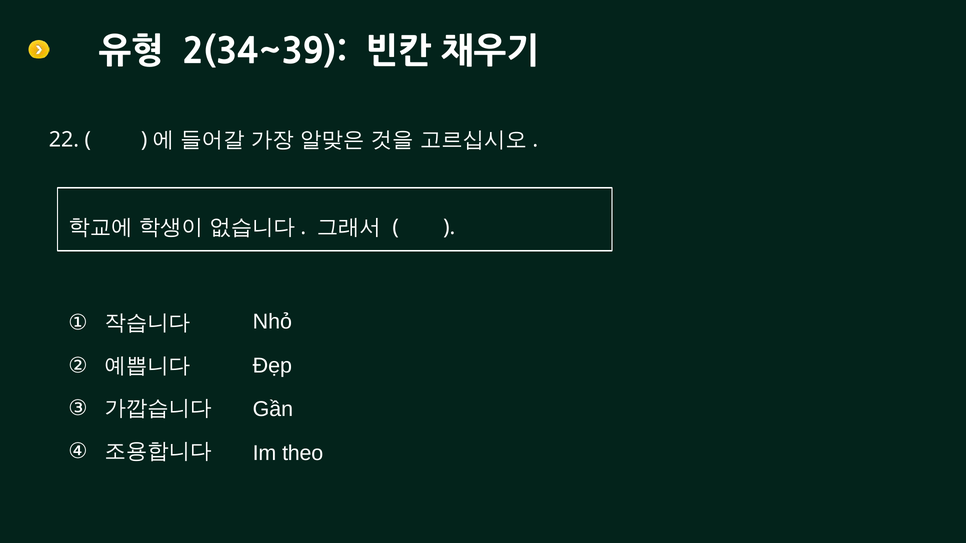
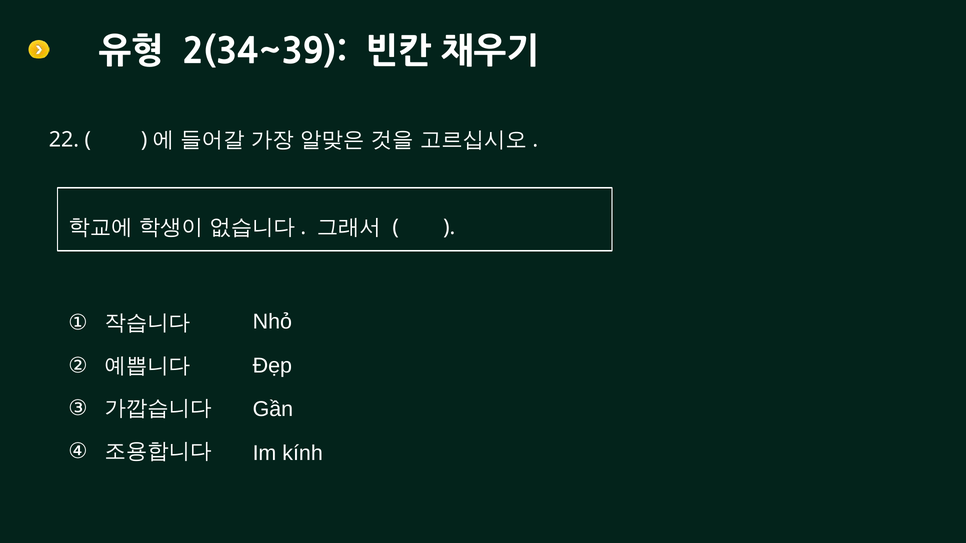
theo: theo -> kính (303, 454)
